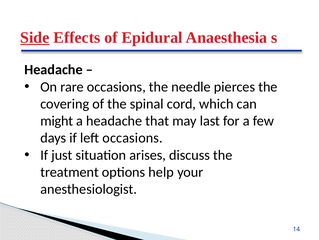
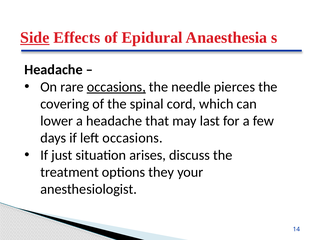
occasions underline: none -> present (116, 87)
might: might -> lower (57, 121)
help: help -> they (161, 172)
